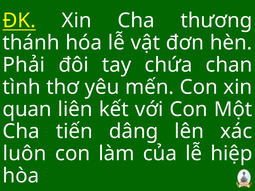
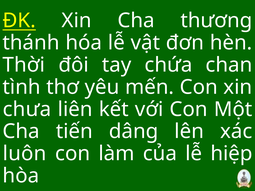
Phải: Phải -> Thời (24, 65)
quan: quan -> chưa (27, 109)
